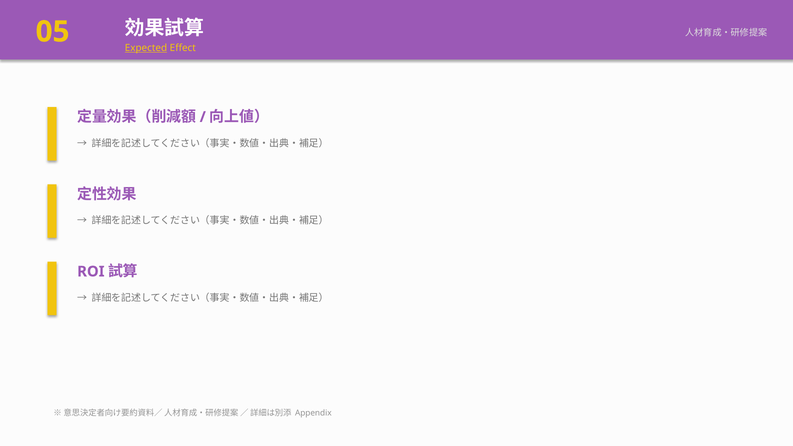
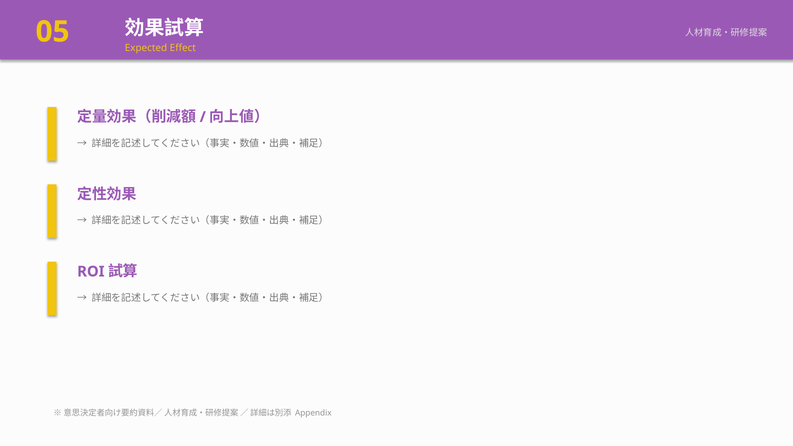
Expected underline: present -> none (146, 48)
